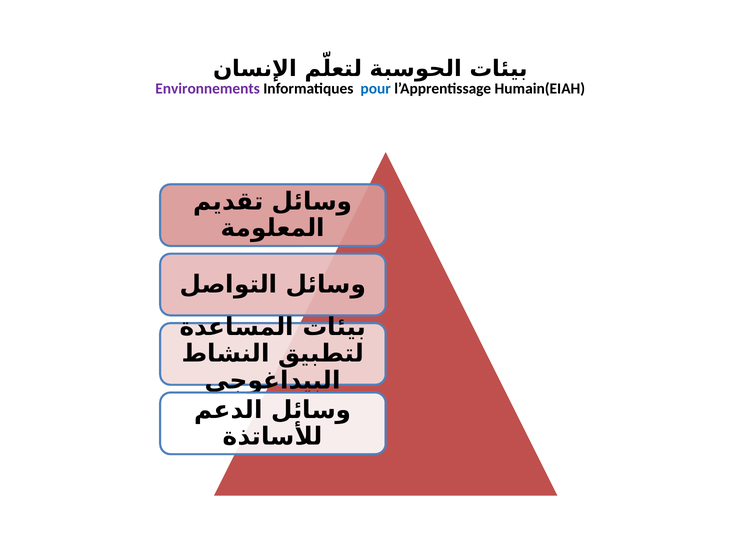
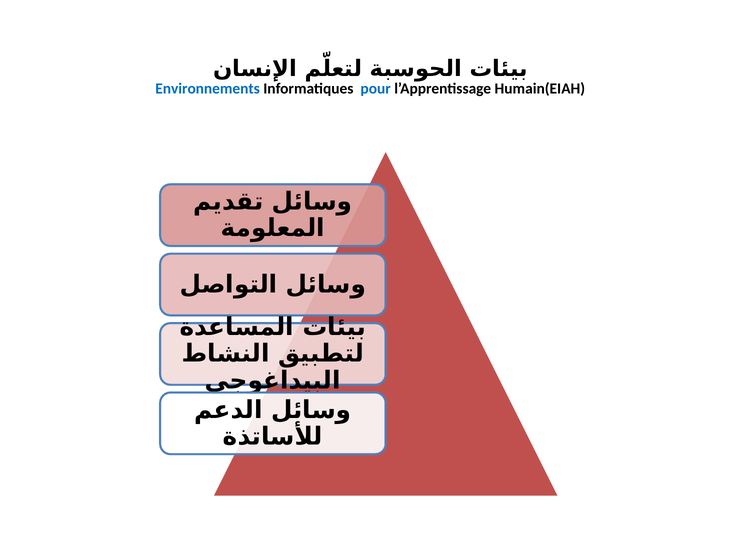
Environnements colour: purple -> blue (208, 88)
